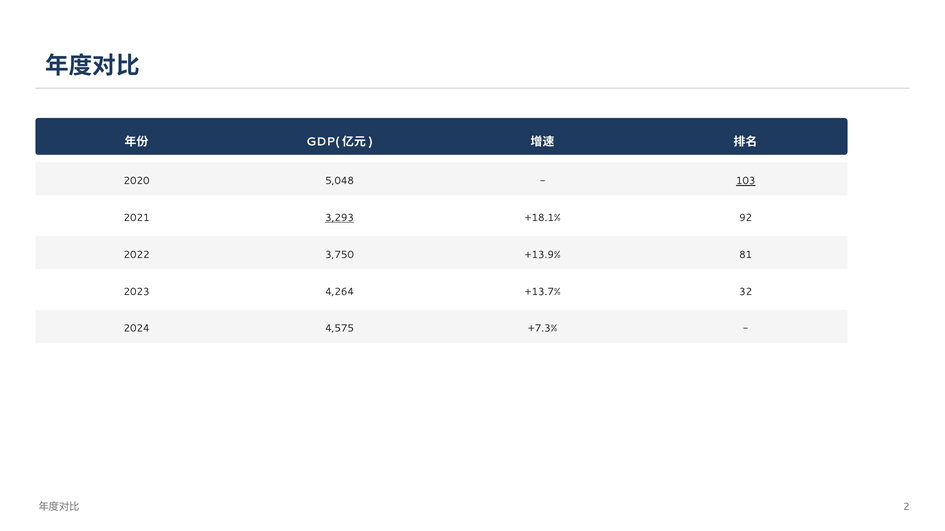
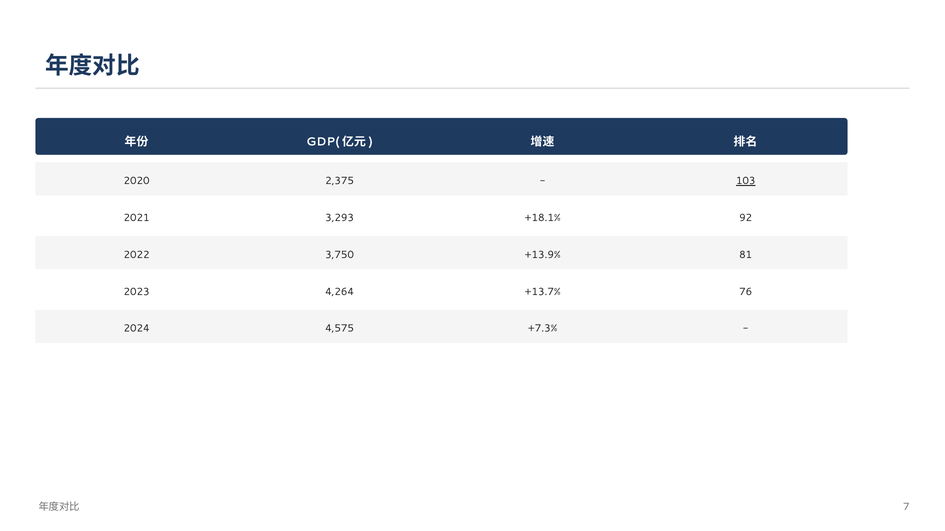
5,048: 5,048 -> 2,375 (340, 181)
3,293 underline: present -> none (340, 218)
32: 32 -> 76 (746, 292)
2: 2 -> 7 (906, 508)
